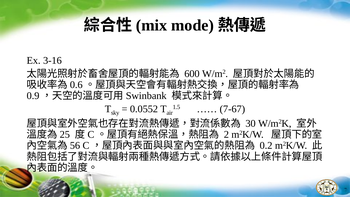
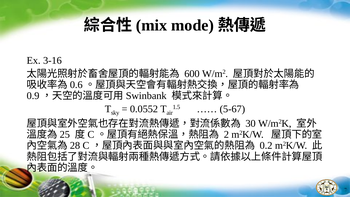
7-67: 7-67 -> 5-67 (232, 109)
56: 56 -> 28 (75, 146)
